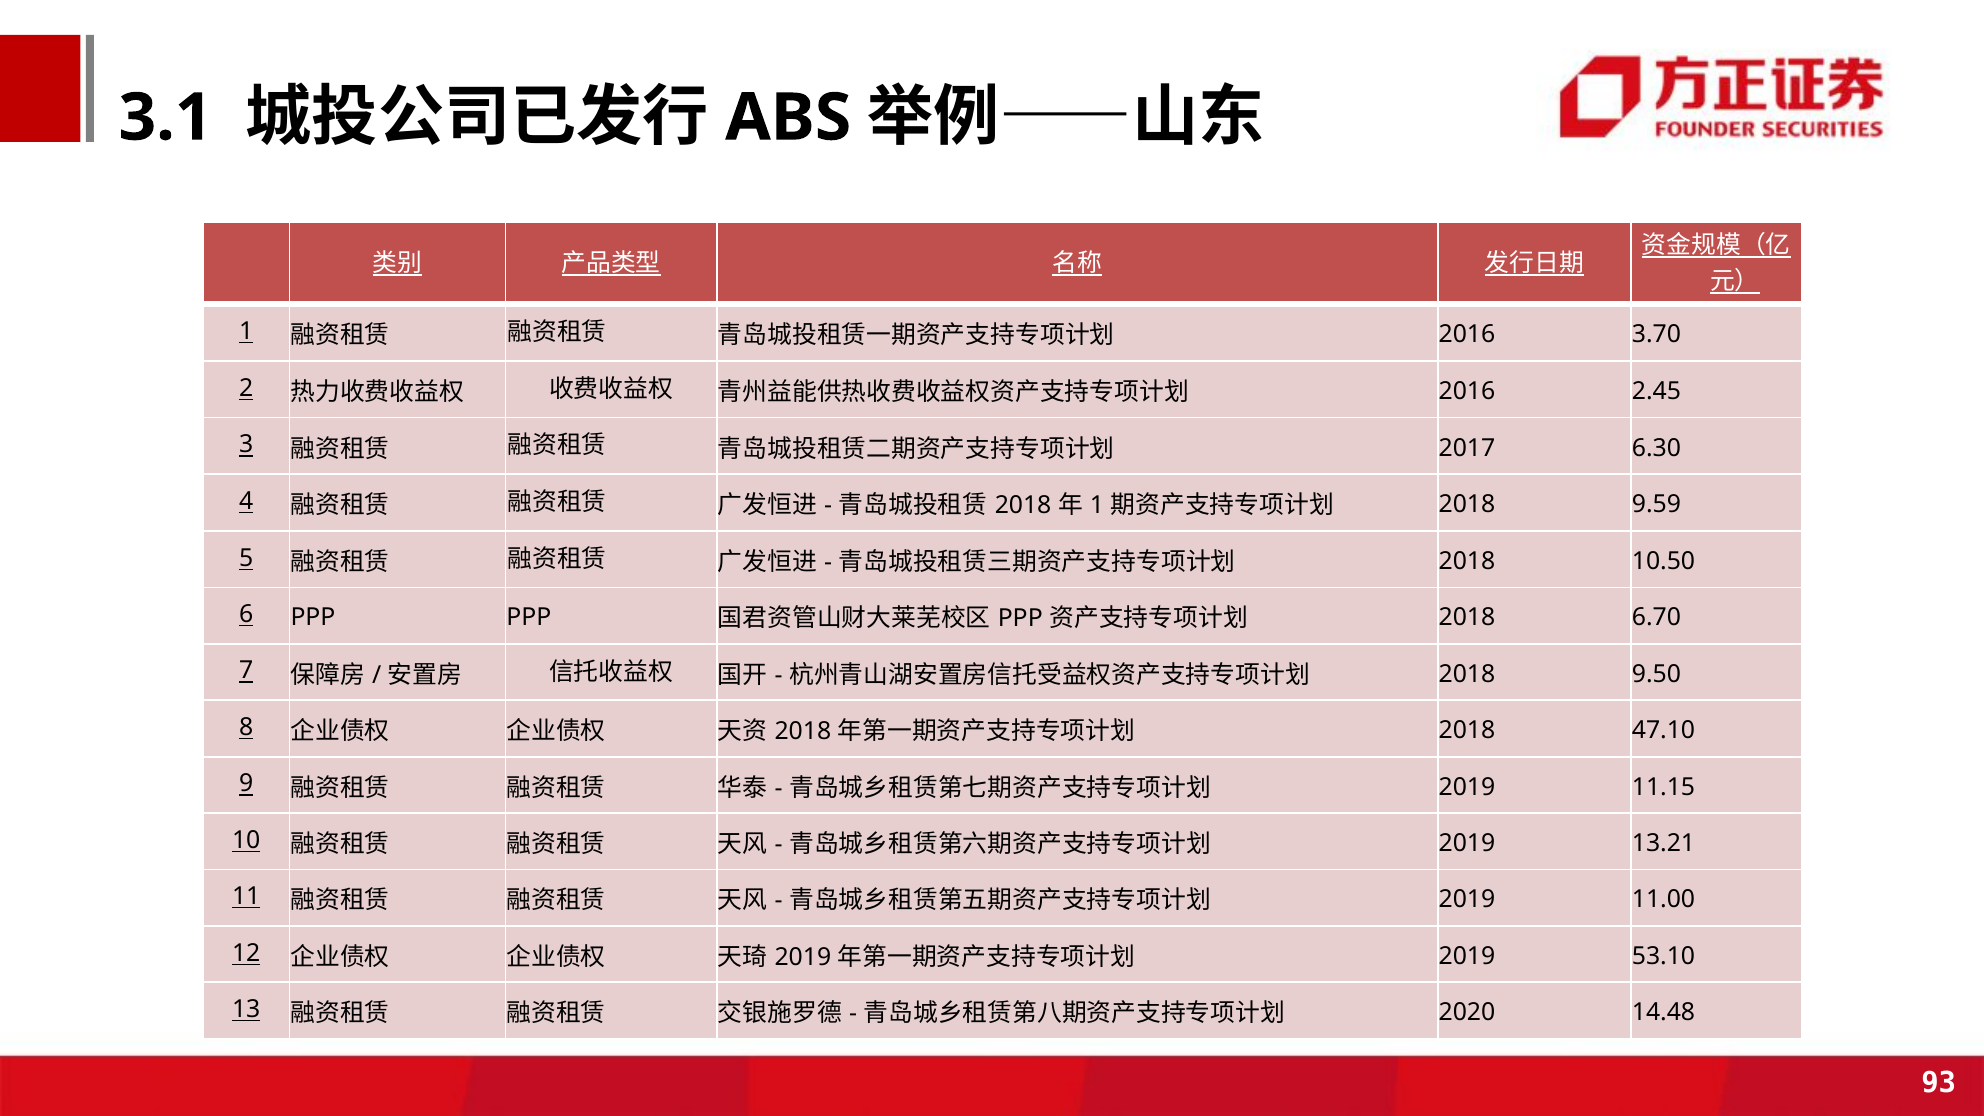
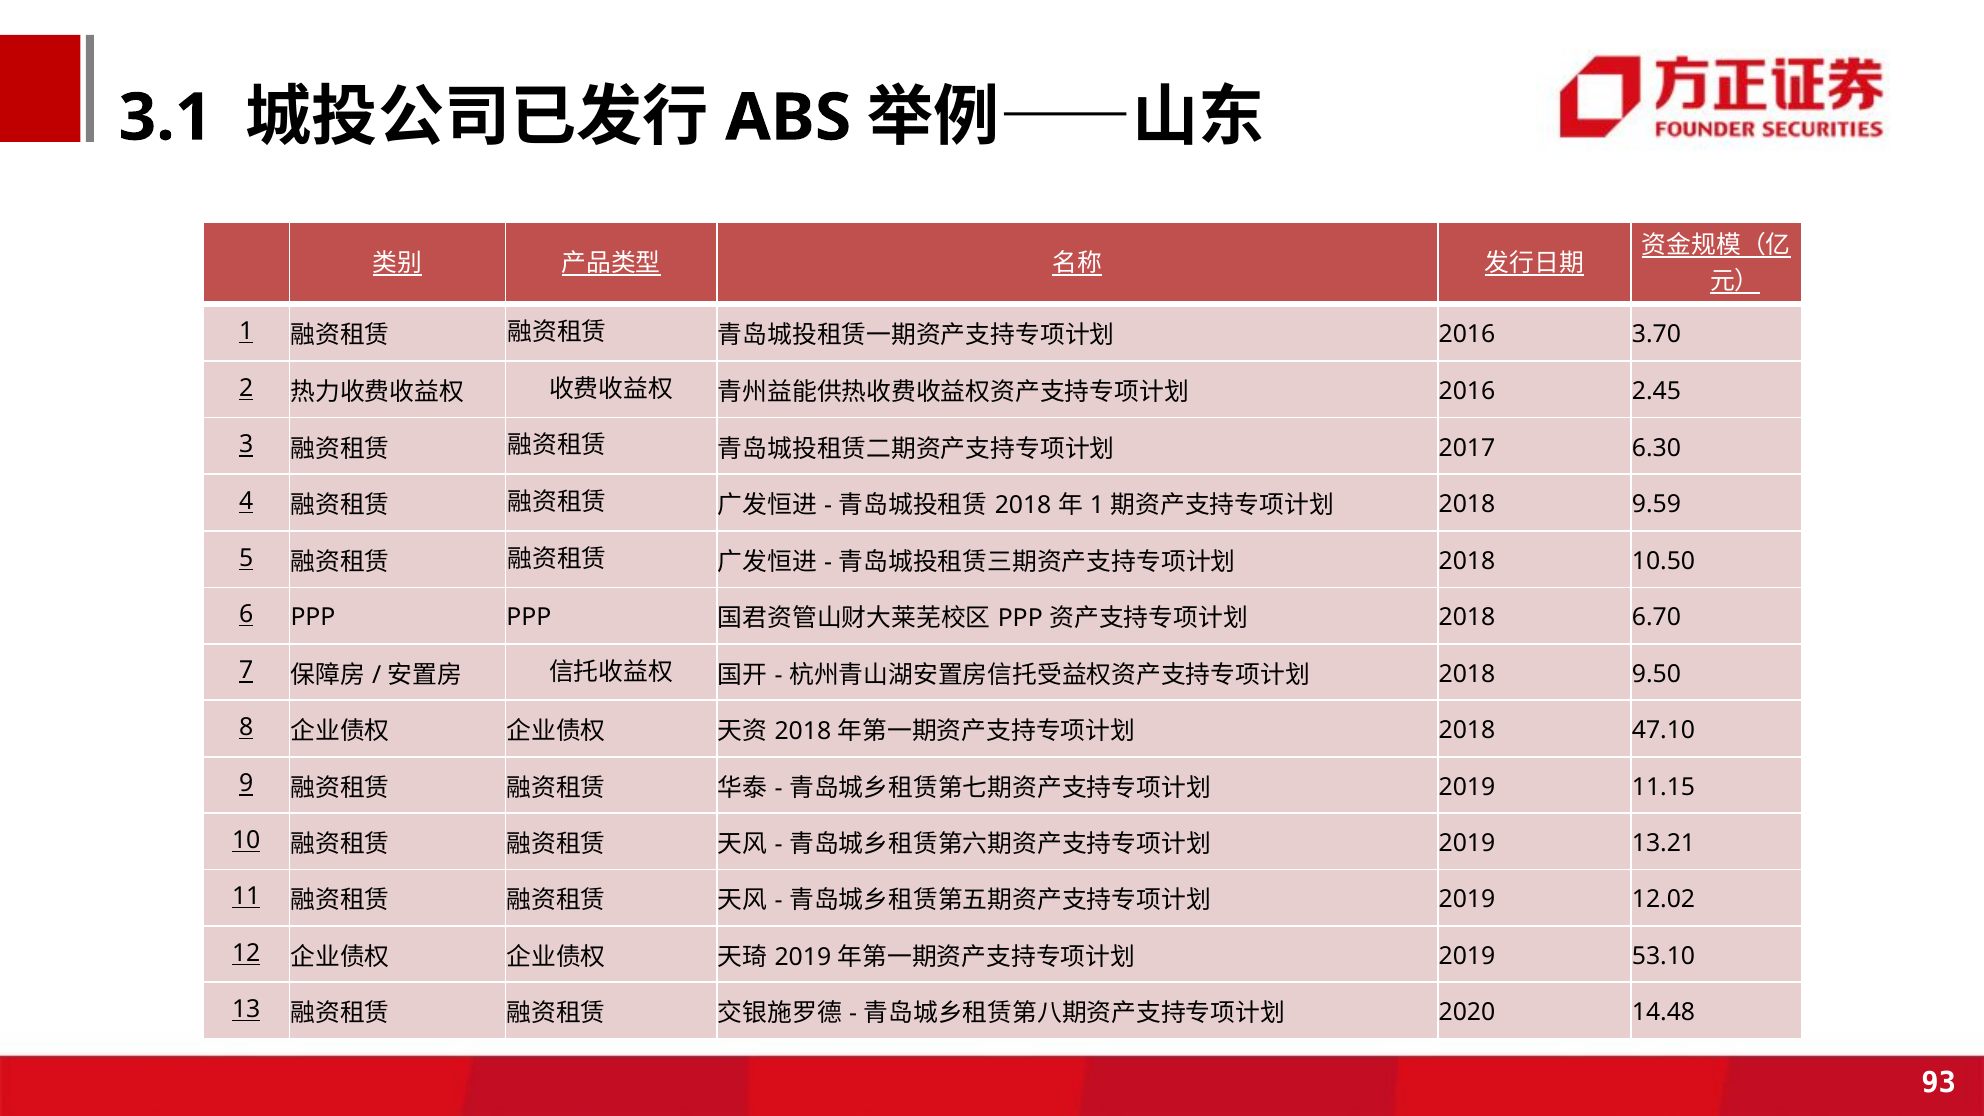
11.00: 11.00 -> 12.02 (1664, 900)
